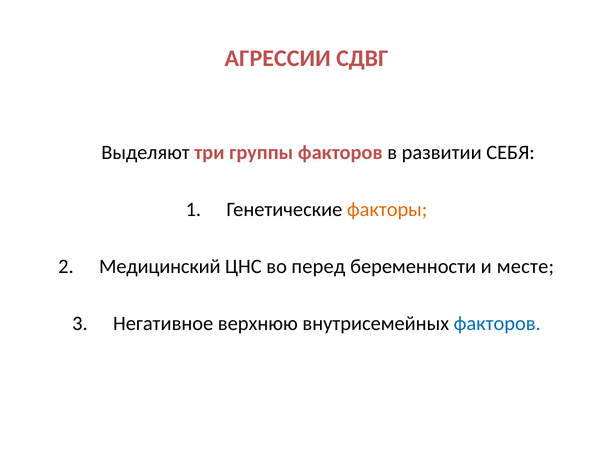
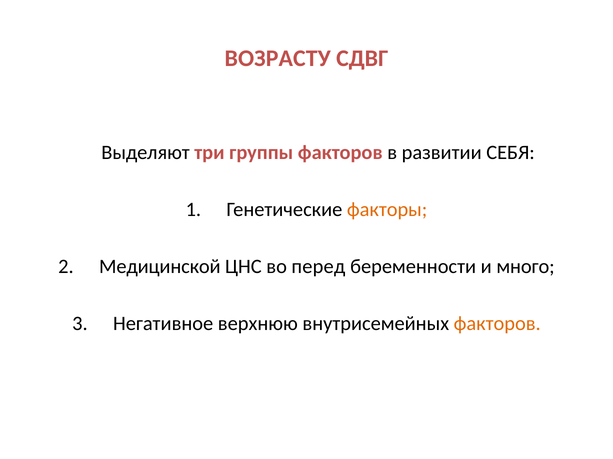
АГРЕССИИ: АГРЕССИИ -> ВОЗРАСТУ (278, 58)
Медицинский: Медицинский -> Медицинской (160, 267)
месте: месте -> много (526, 267)
факторов colour: blue -> orange (497, 324)
